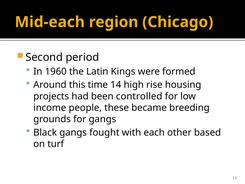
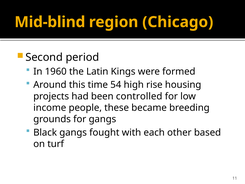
Mid-each: Mid-each -> Mid-blind (50, 22)
14: 14 -> 54 (116, 85)
